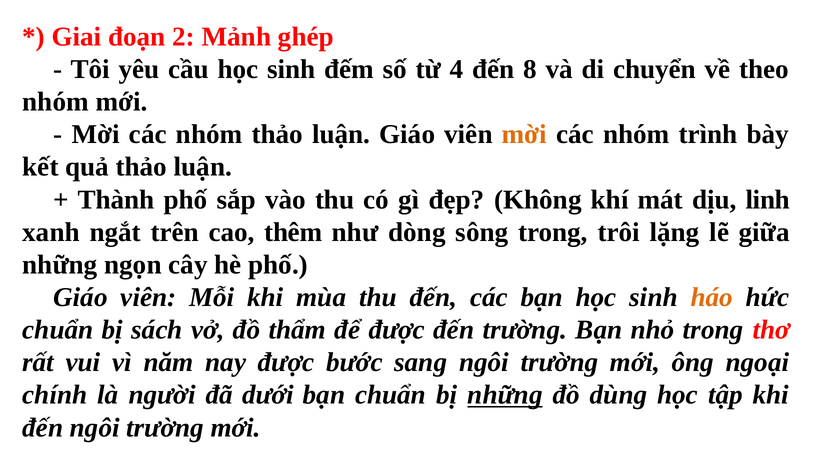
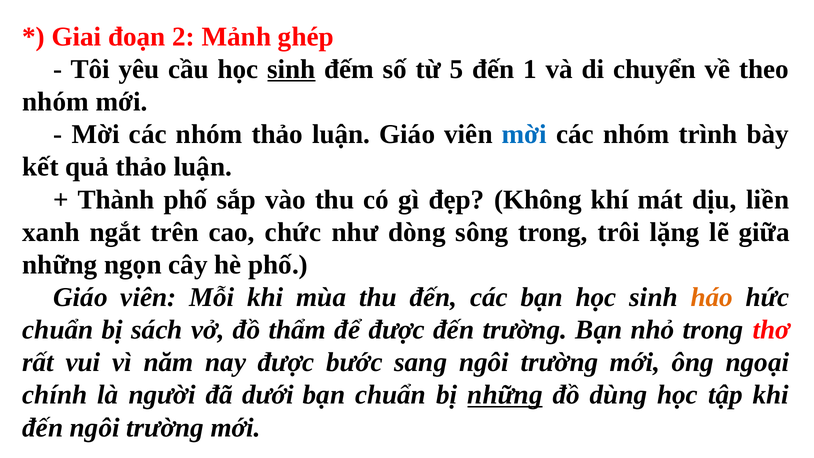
sinh underline: none -> present (291, 69)
4: 4 -> 5 (457, 69)
8: 8 -> 1 (530, 69)
mời colour: orange -> blue (524, 134)
linh: linh -> liền (768, 200)
thêm: thêm -> chức (293, 232)
